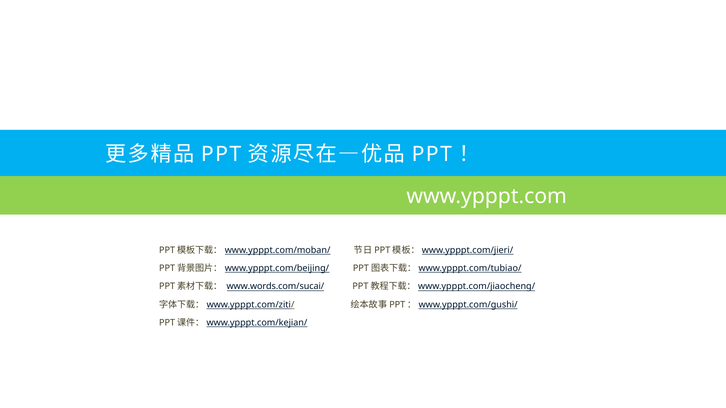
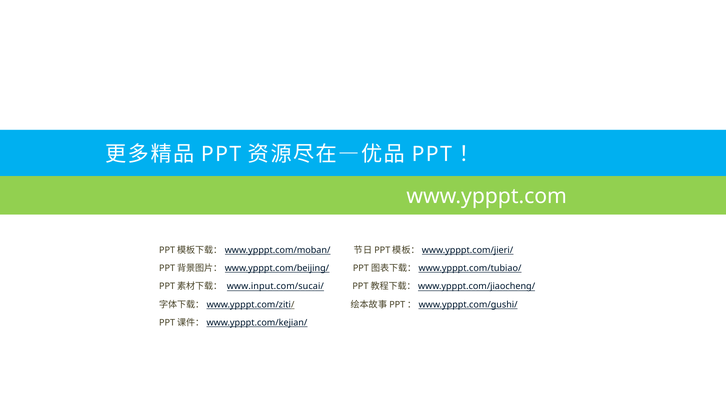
www.words.com/sucai/: www.words.com/sucai/ -> www.input.com/sucai/ (275, 287)
